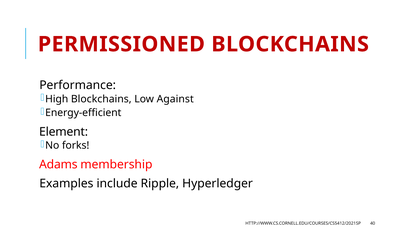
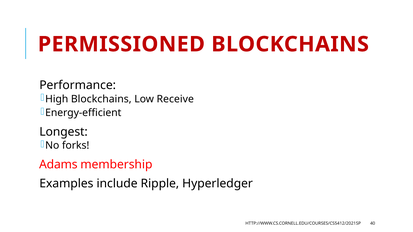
Against: Against -> Receive (175, 99)
Element: Element -> Longest (64, 132)
